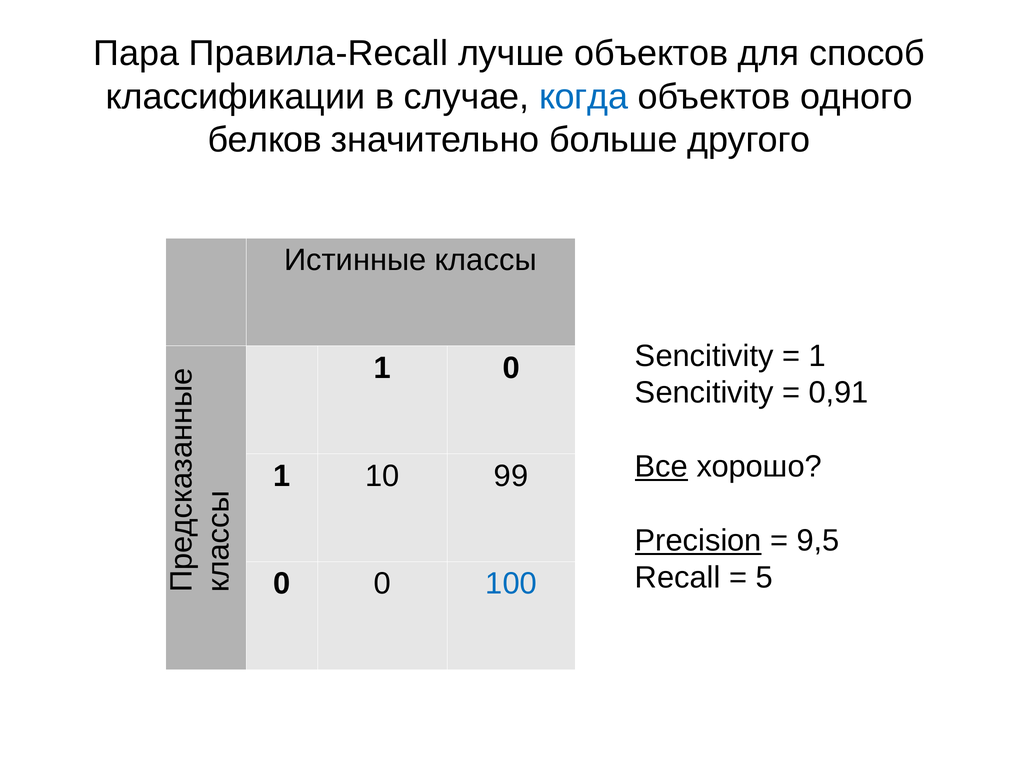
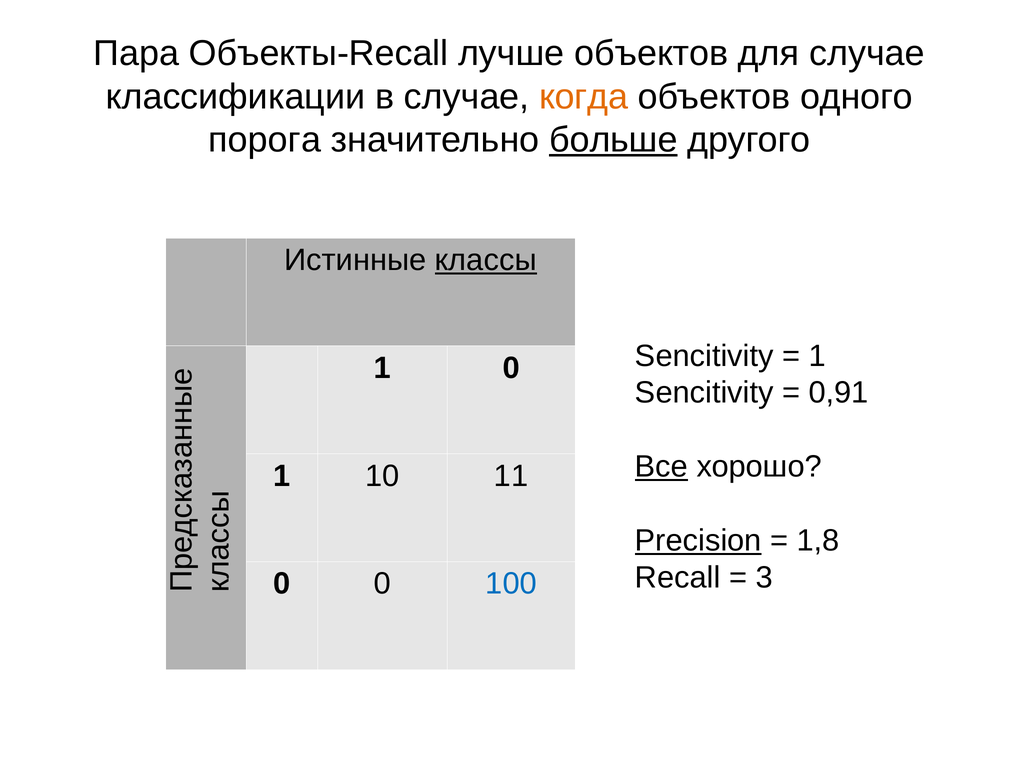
Правила-Recall: Правила-Recall -> Объекты-Recall (319, 54)
для способ: способ -> случае (867, 54)
когда colour: blue -> orange (584, 97)
белков: белков -> порога (265, 140)
больше underline: none -> present (613, 140)
классы underline: none -> present (486, 260)
99: 99 -> 11 (511, 476)
9,5: 9,5 -> 1,8 (818, 541)
5: 5 -> 3 (764, 578)
